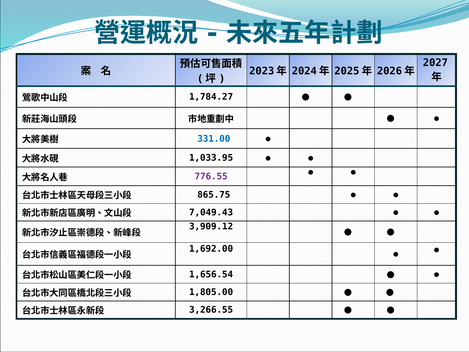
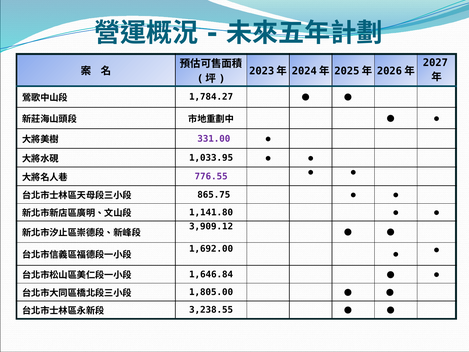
331.00 colour: blue -> purple (214, 139)
7,049.43: 7,049.43 -> 1,141.80 (211, 212)
1,656.54: 1,656.54 -> 1,646.84 (211, 274)
3,266.55: 3,266.55 -> 3,238.55 (211, 310)
